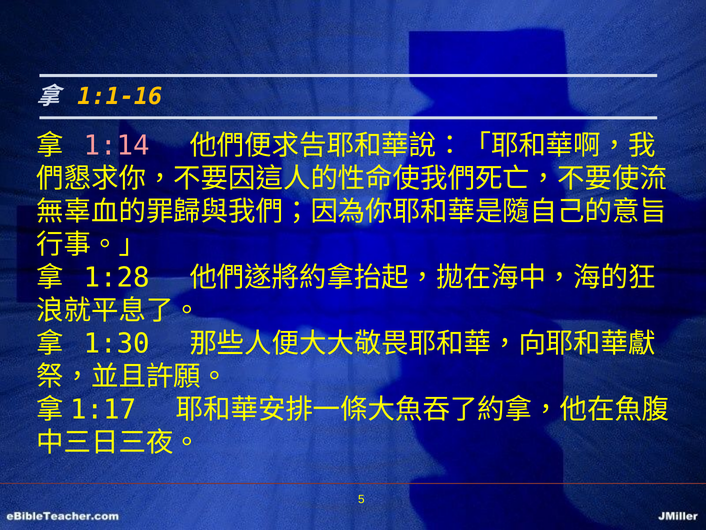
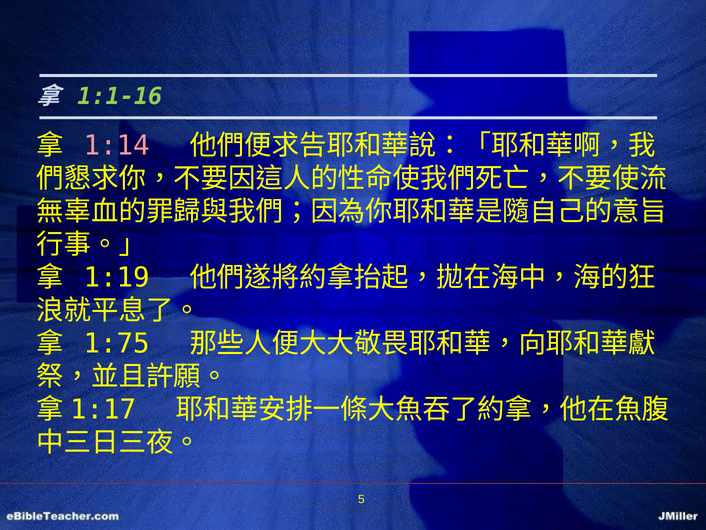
1:1-16 colour: yellow -> light green (120, 96)
1:28: 1:28 -> 1:19 (117, 277)
1:30: 1:30 -> 1:75 (117, 343)
